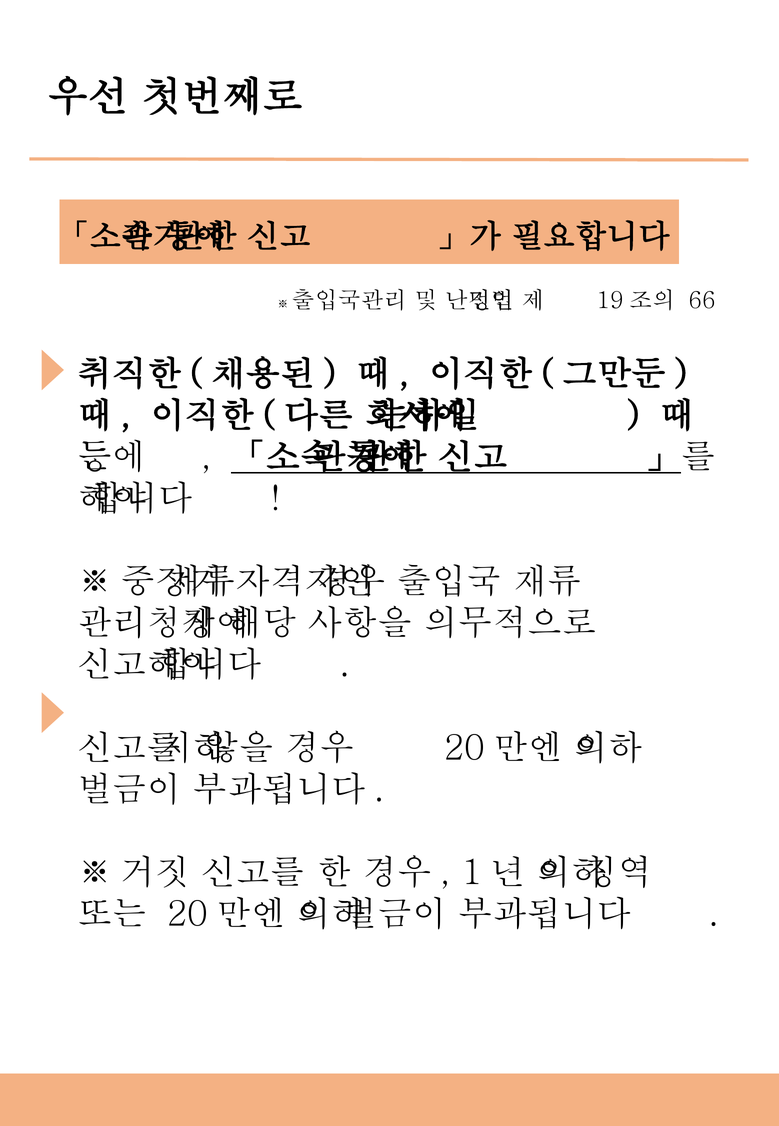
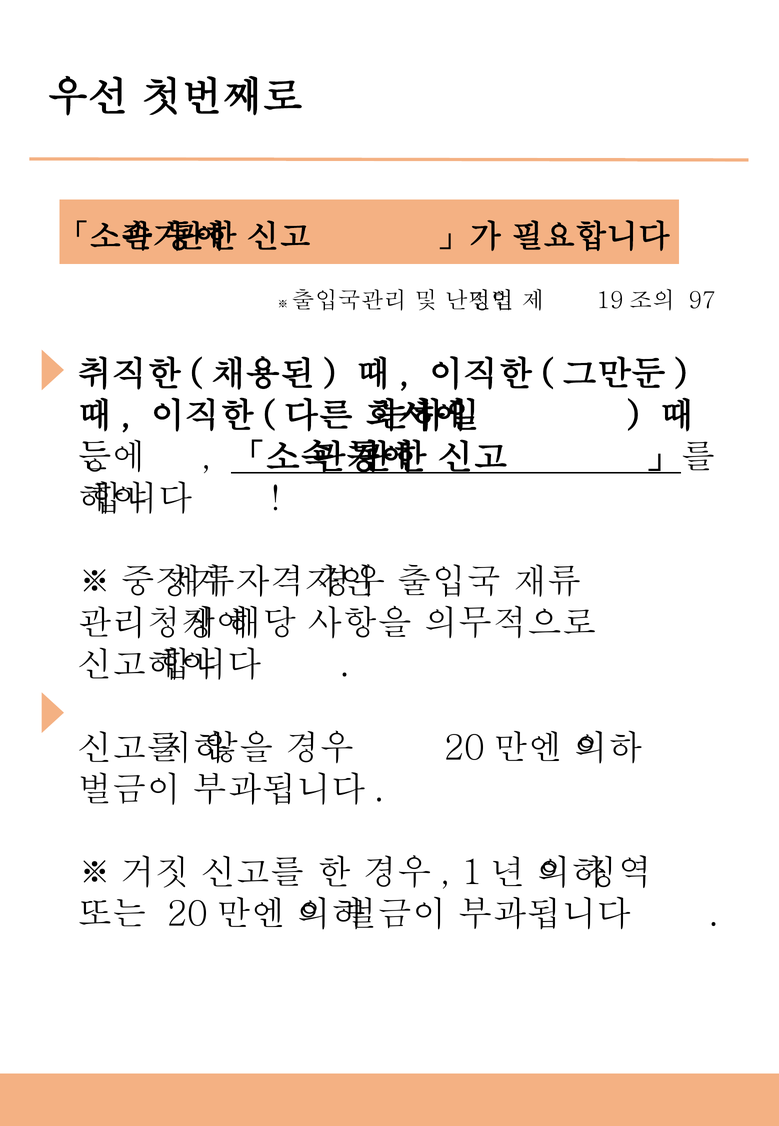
66: 66 -> 97 (702, 301)
